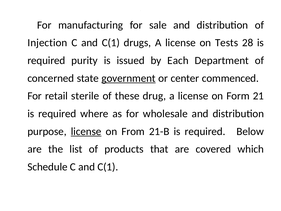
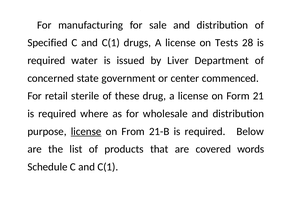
Injection: Injection -> Specified (47, 43)
purity: purity -> water (84, 60)
Each: Each -> Liver (178, 60)
government underline: present -> none (129, 78)
which: which -> words (251, 149)
